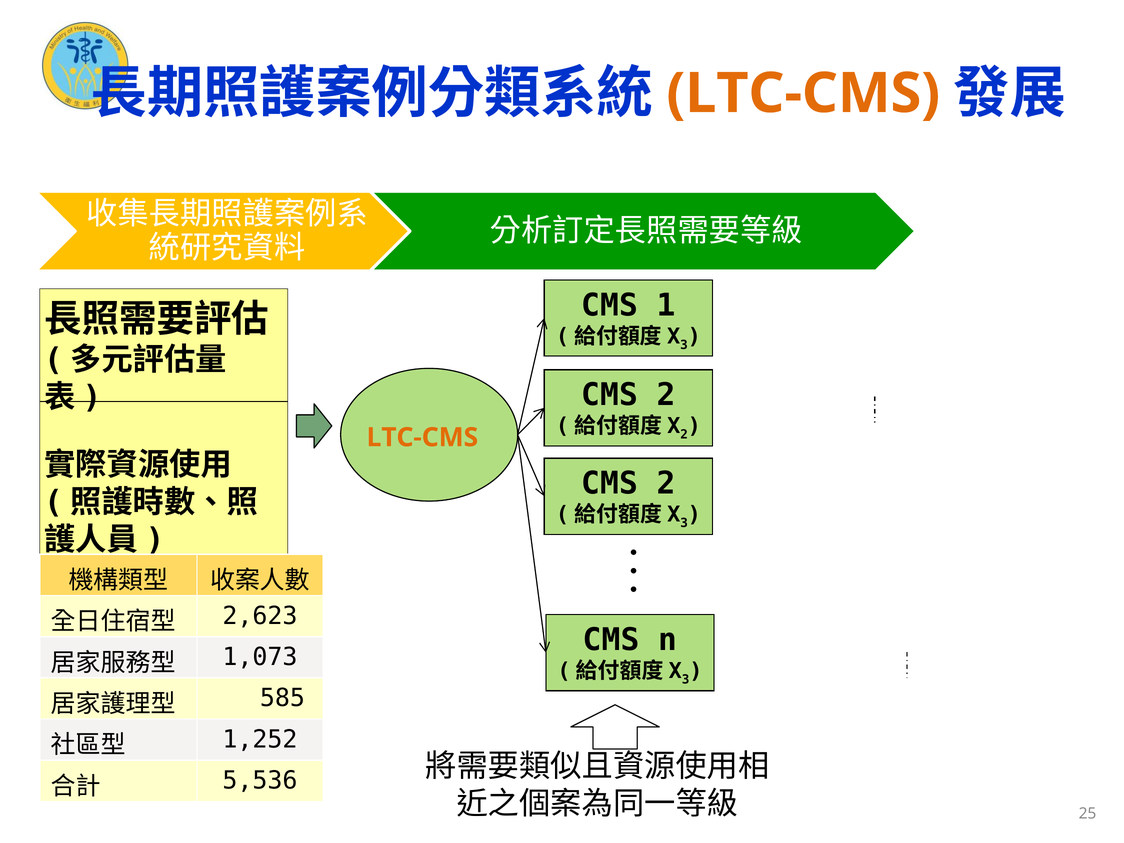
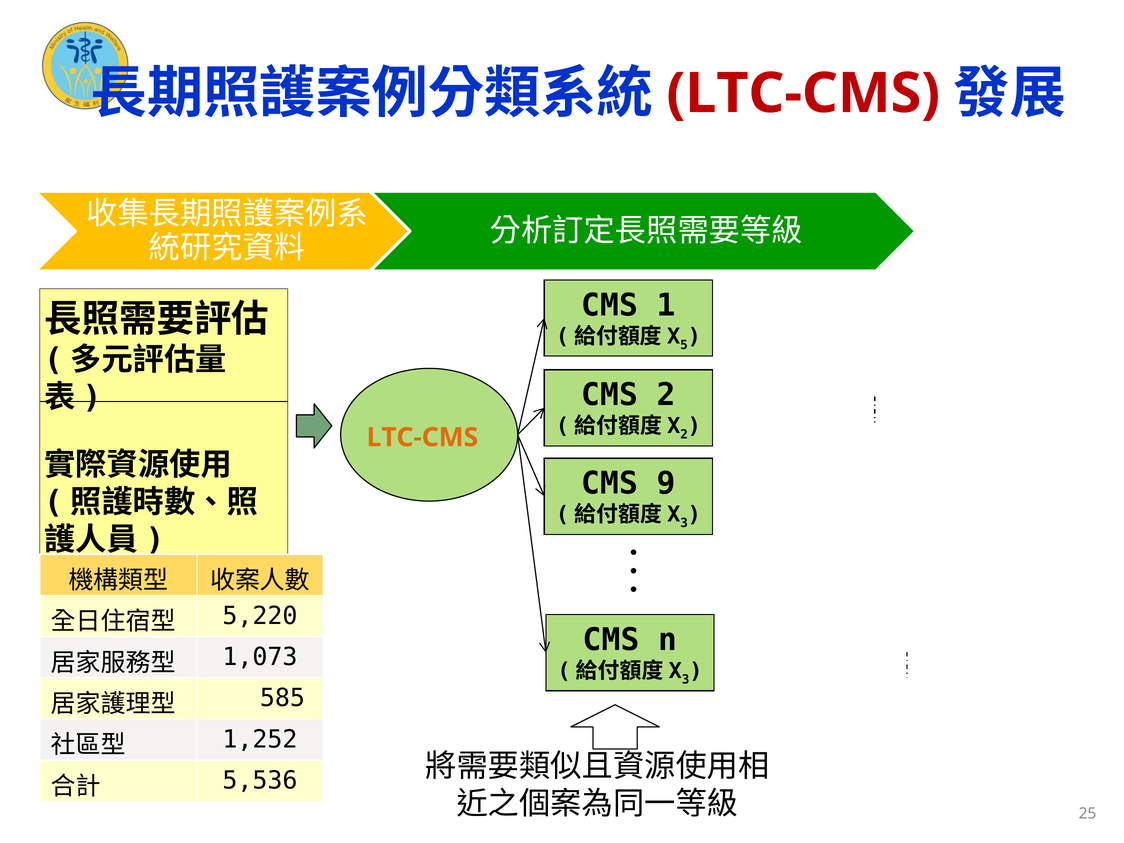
LTC-CMS colour: orange -> red (803, 93)
3: 3 -> 5 (684, 345)
2: 2 -> 9 (666, 484)
2,623: 2,623 -> 5,220 (260, 616)
